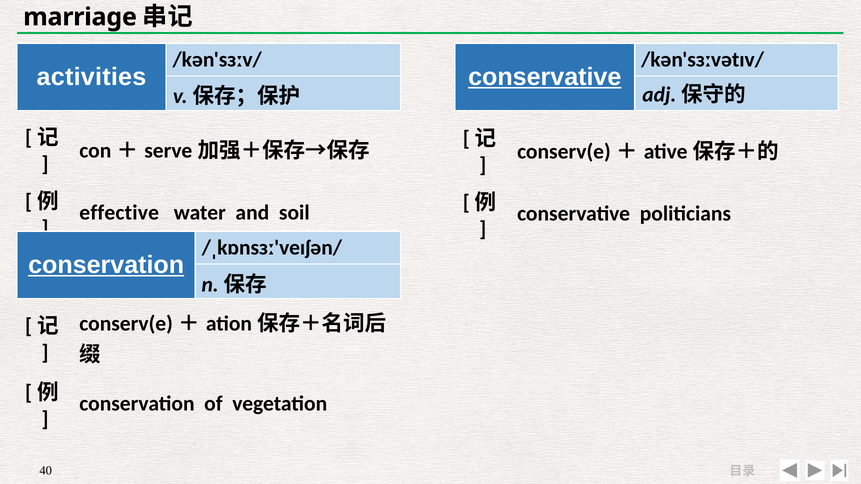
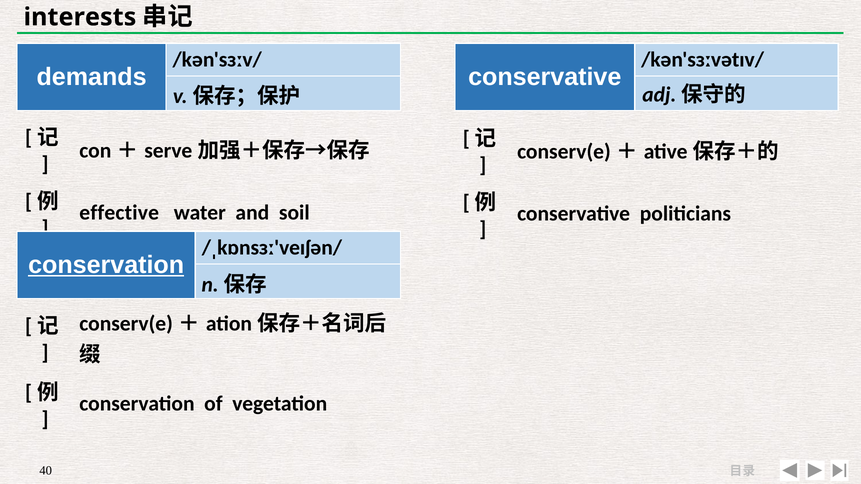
marriage: marriage -> interests (80, 17)
activities: activities -> demands (92, 77)
conservative underline: present -> none (545, 77)
